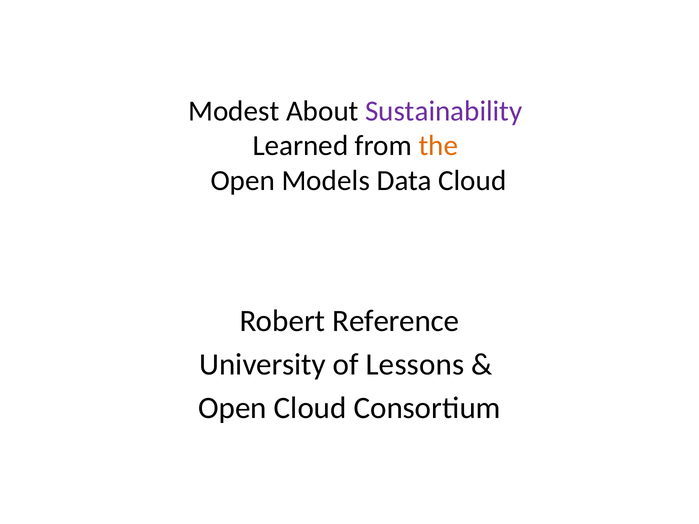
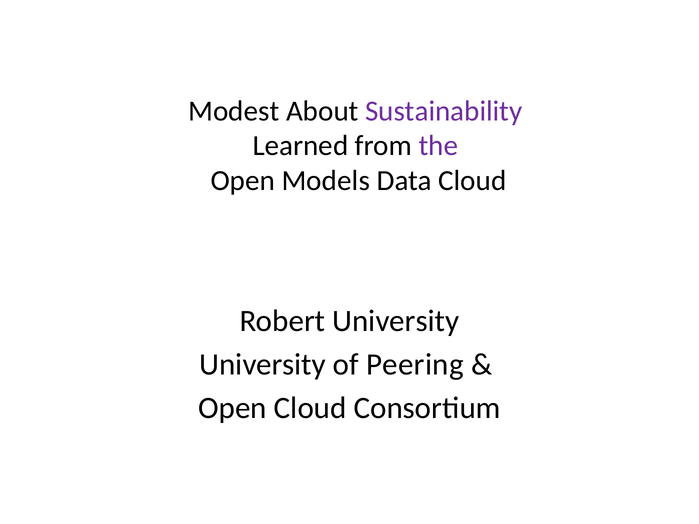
the colour: orange -> purple (438, 146)
Robert Reference: Reference -> University (396, 321)
Lessons: Lessons -> Peering (415, 365)
